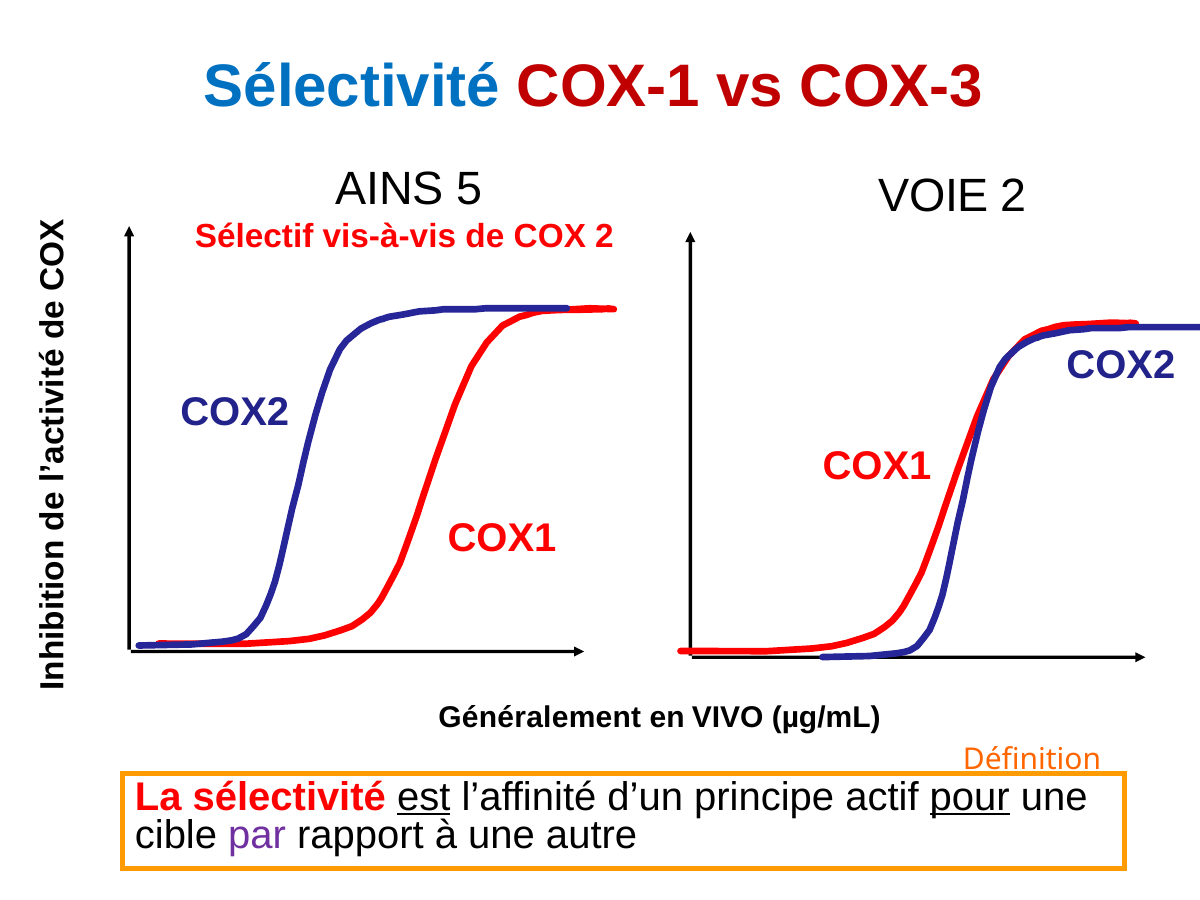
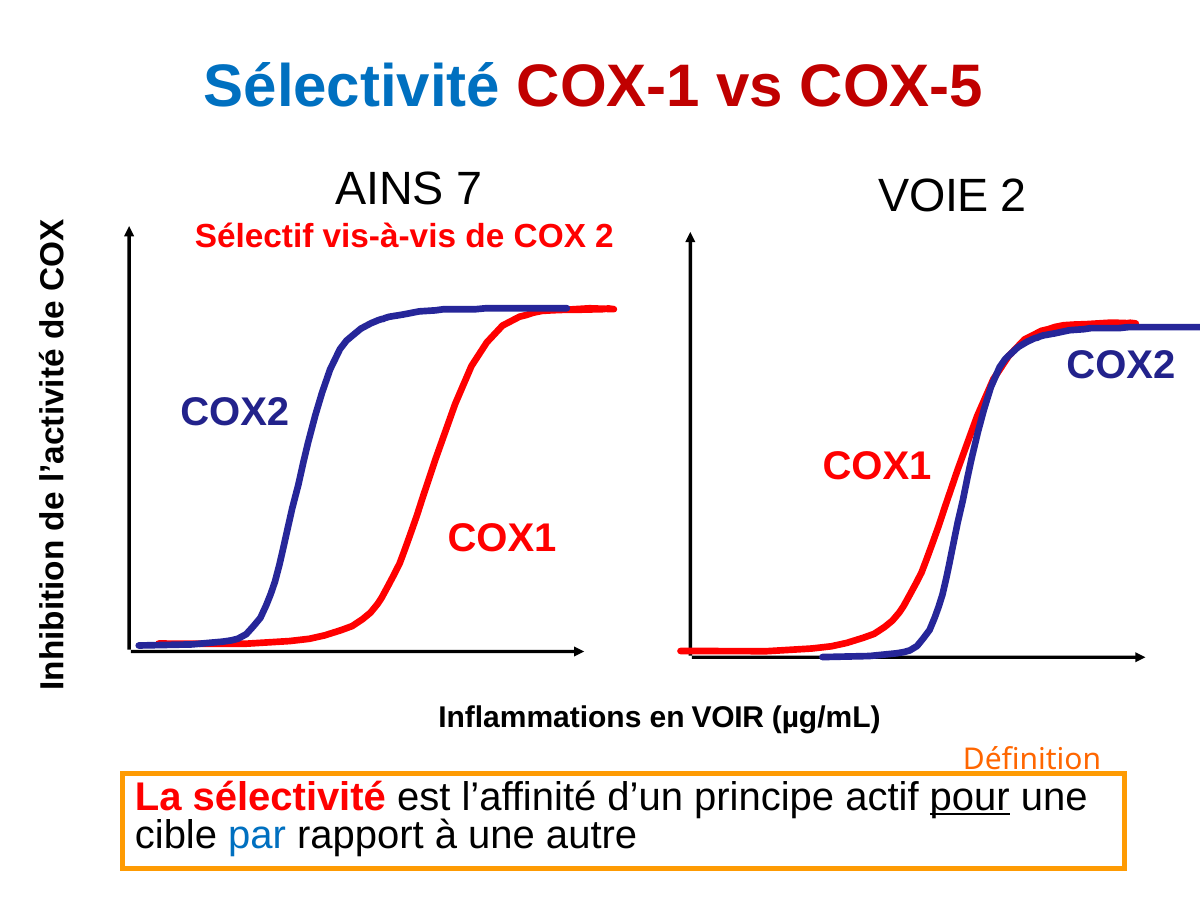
COX-3: COX-3 -> COX-5 (891, 86)
5: 5 -> 7 (470, 190)
Généralement: Généralement -> Inflammations (540, 717)
VIVO: VIVO -> VOIR (728, 717)
est underline: present -> none (424, 797)
par colour: purple -> blue (257, 835)
